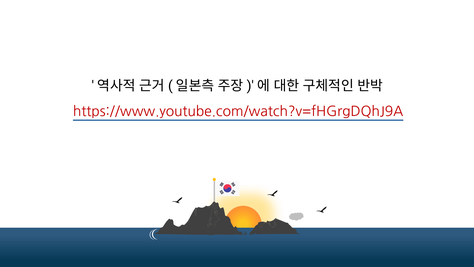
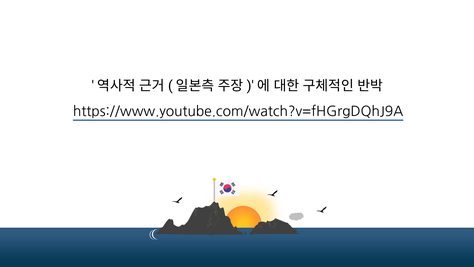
https://www.youtube.com/watch?v=fHGrgDQhJ9A colour: red -> black (238, 111)
